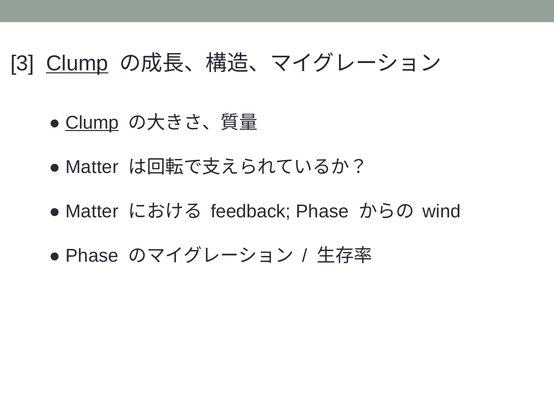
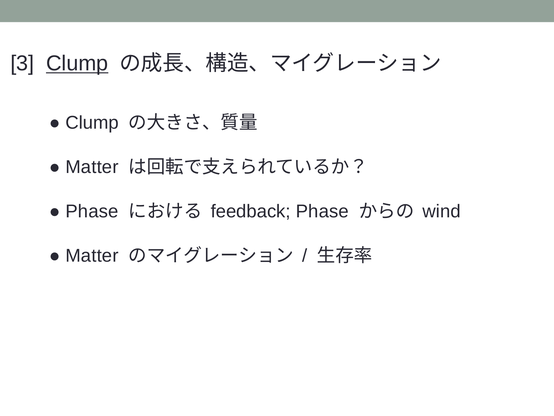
Clump underline: present -> none (92, 122)
Matter: Matter -> Phase (92, 211)
Phase: Phase -> Matter (92, 255)
